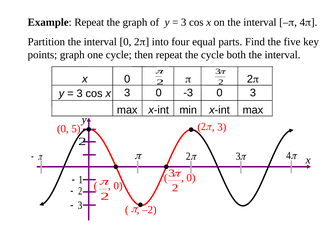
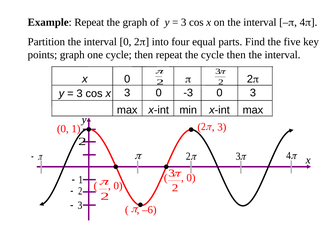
the cycle both: both -> then (236, 55)
0 5: 5 -> 1 (76, 128)
–2: –2 -> –6 (149, 209)
